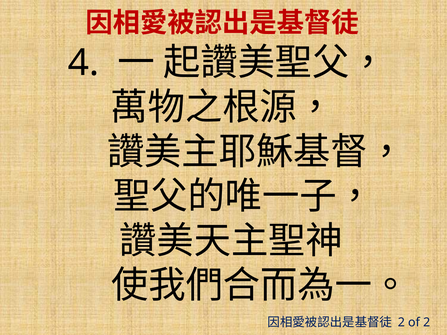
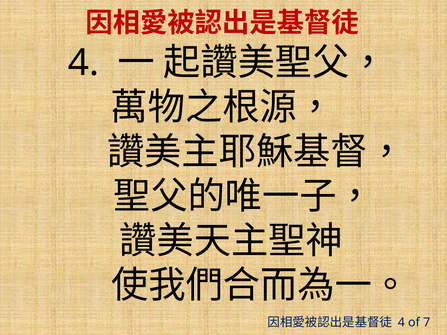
2: 2 -> 4 (401, 323)
of 2: 2 -> 7 (427, 323)
